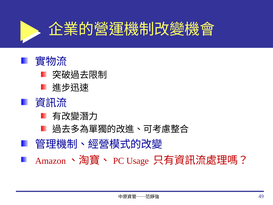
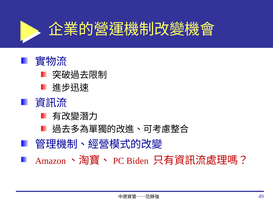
Usage: Usage -> Biden (137, 161)
